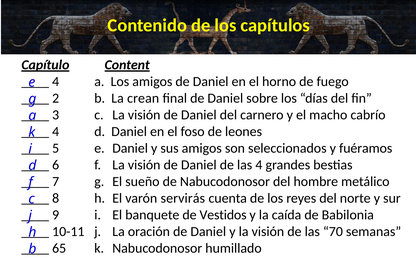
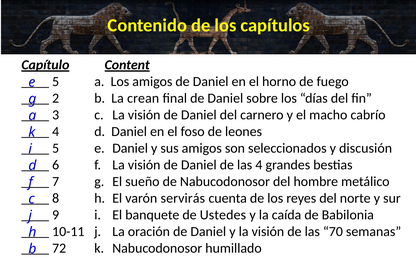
4: 4 -> 5 (56, 82)
fuéramos: fuéramos -> discusión (366, 148)
Vestidos: Vestidos -> Ustedes (223, 215)
65: 65 -> 72 (59, 248)
